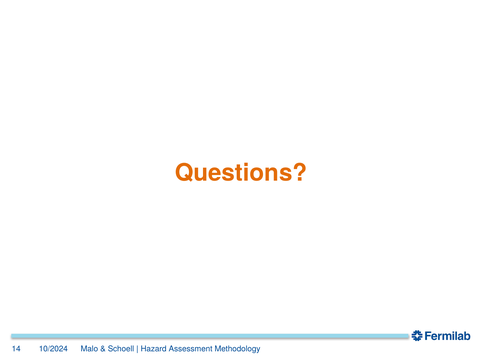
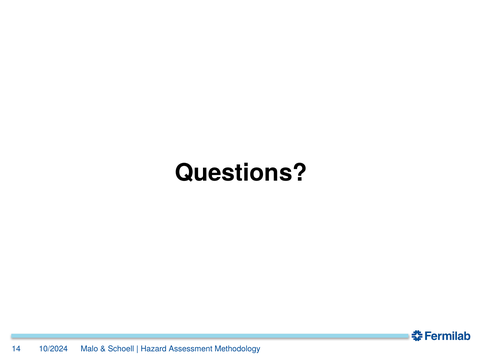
Questions colour: orange -> black (241, 173)
